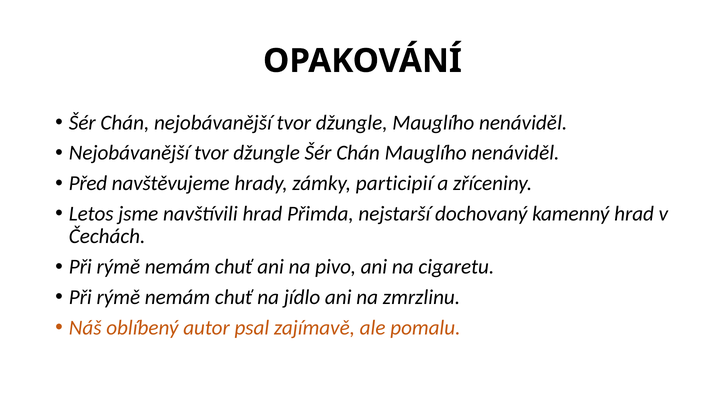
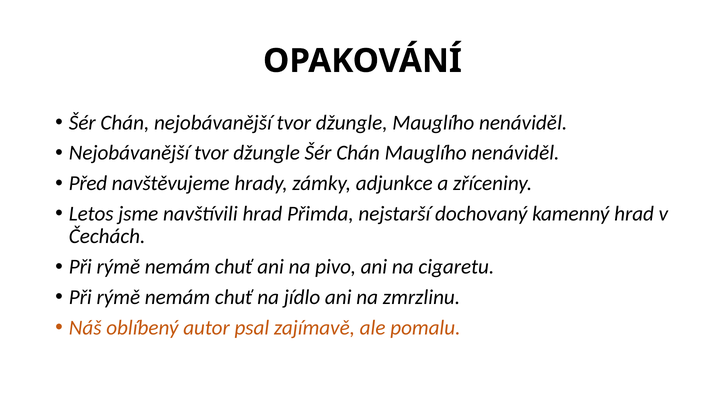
participií: participií -> adjunkce (394, 183)
